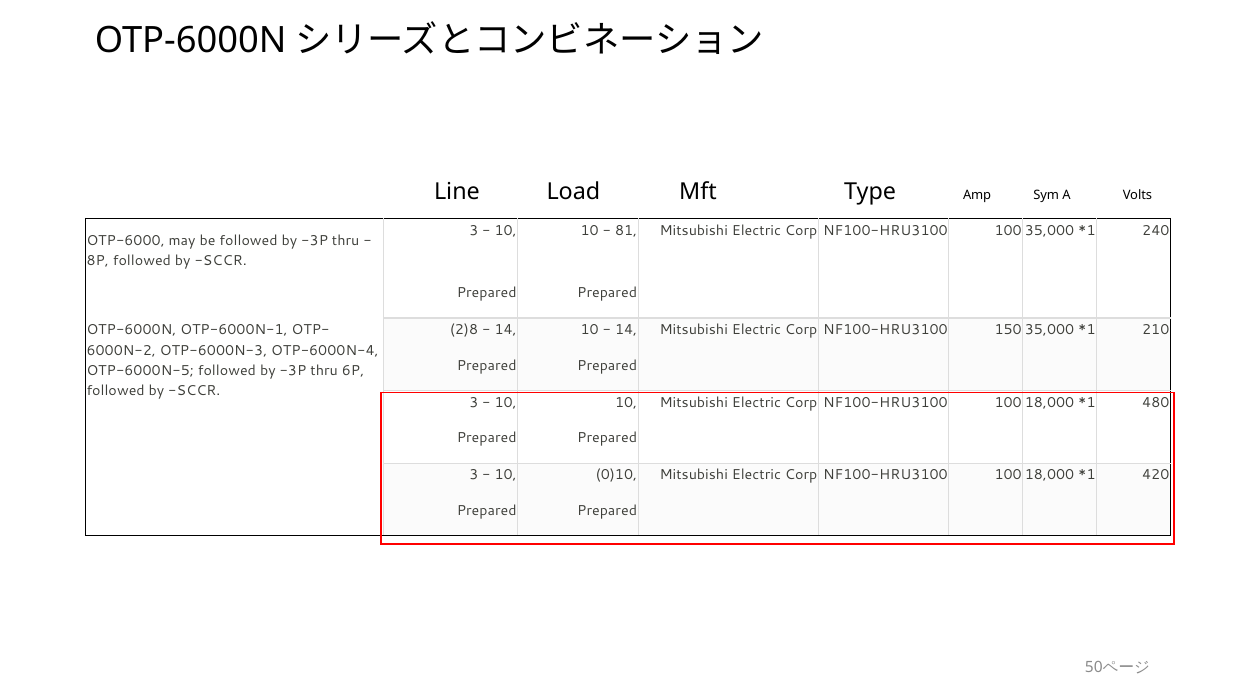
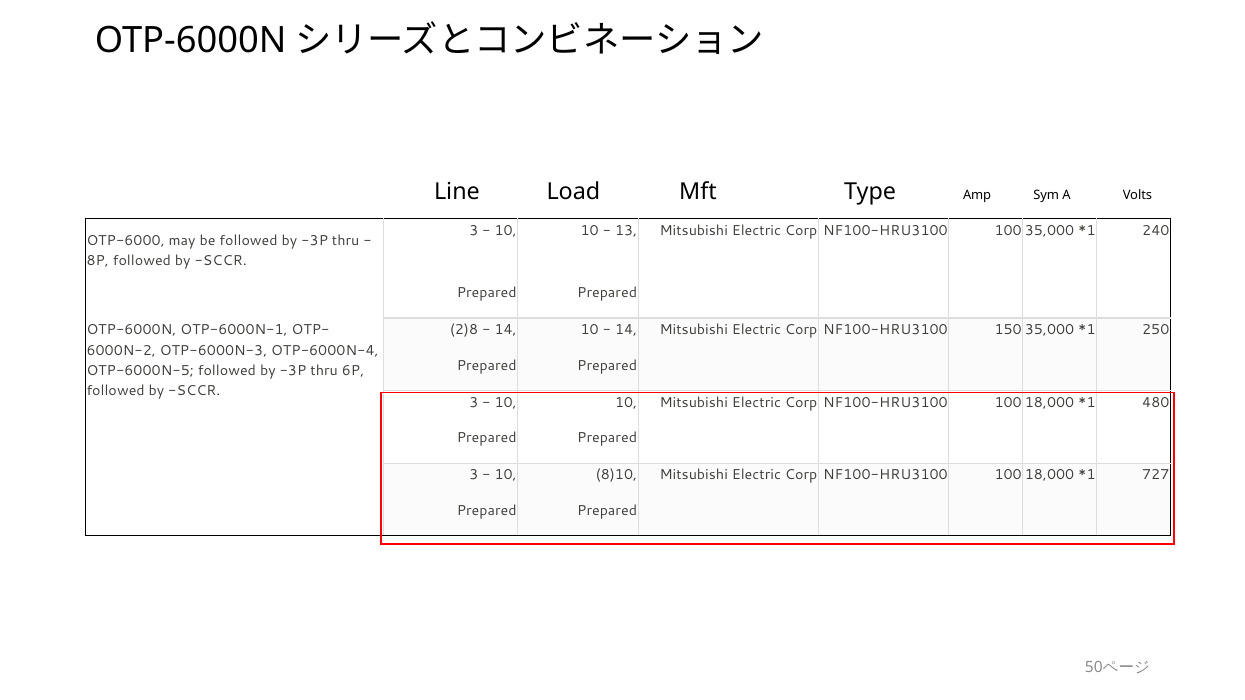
81: 81 -> 13 (626, 230)
210: 210 -> 250 (1156, 330)
0)10: 0)10 -> 8)10 (616, 475)
420: 420 -> 727 (1156, 475)
